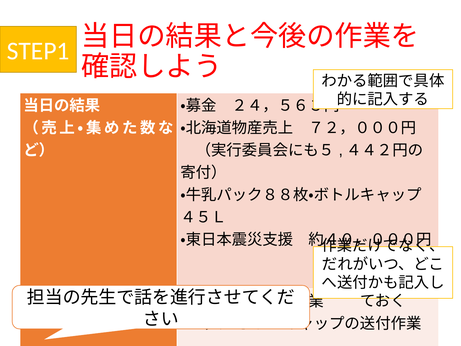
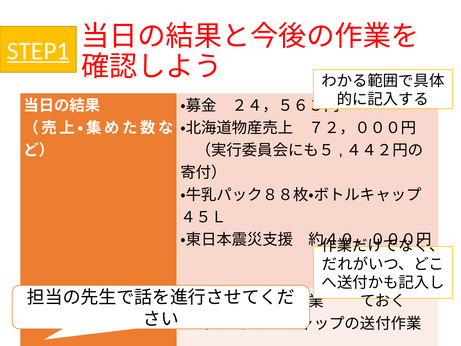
STEP1 underline: none -> present (38, 51)
